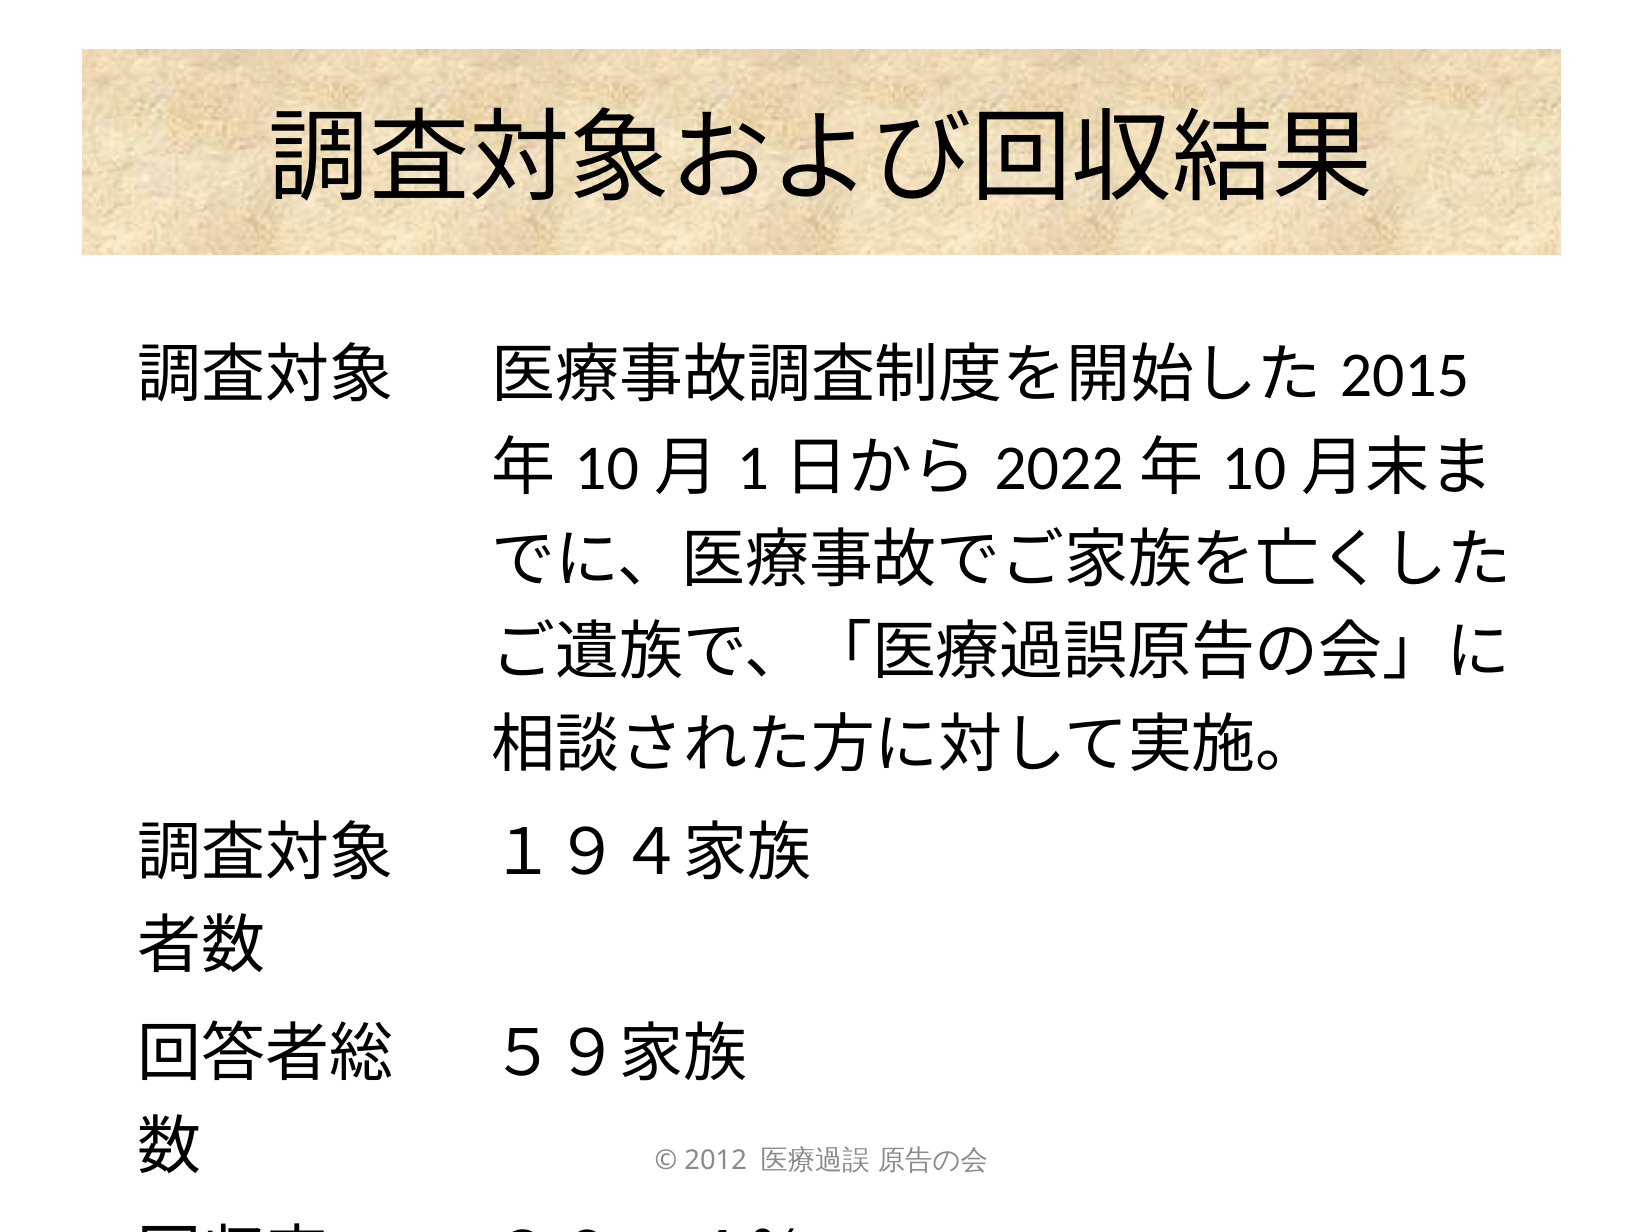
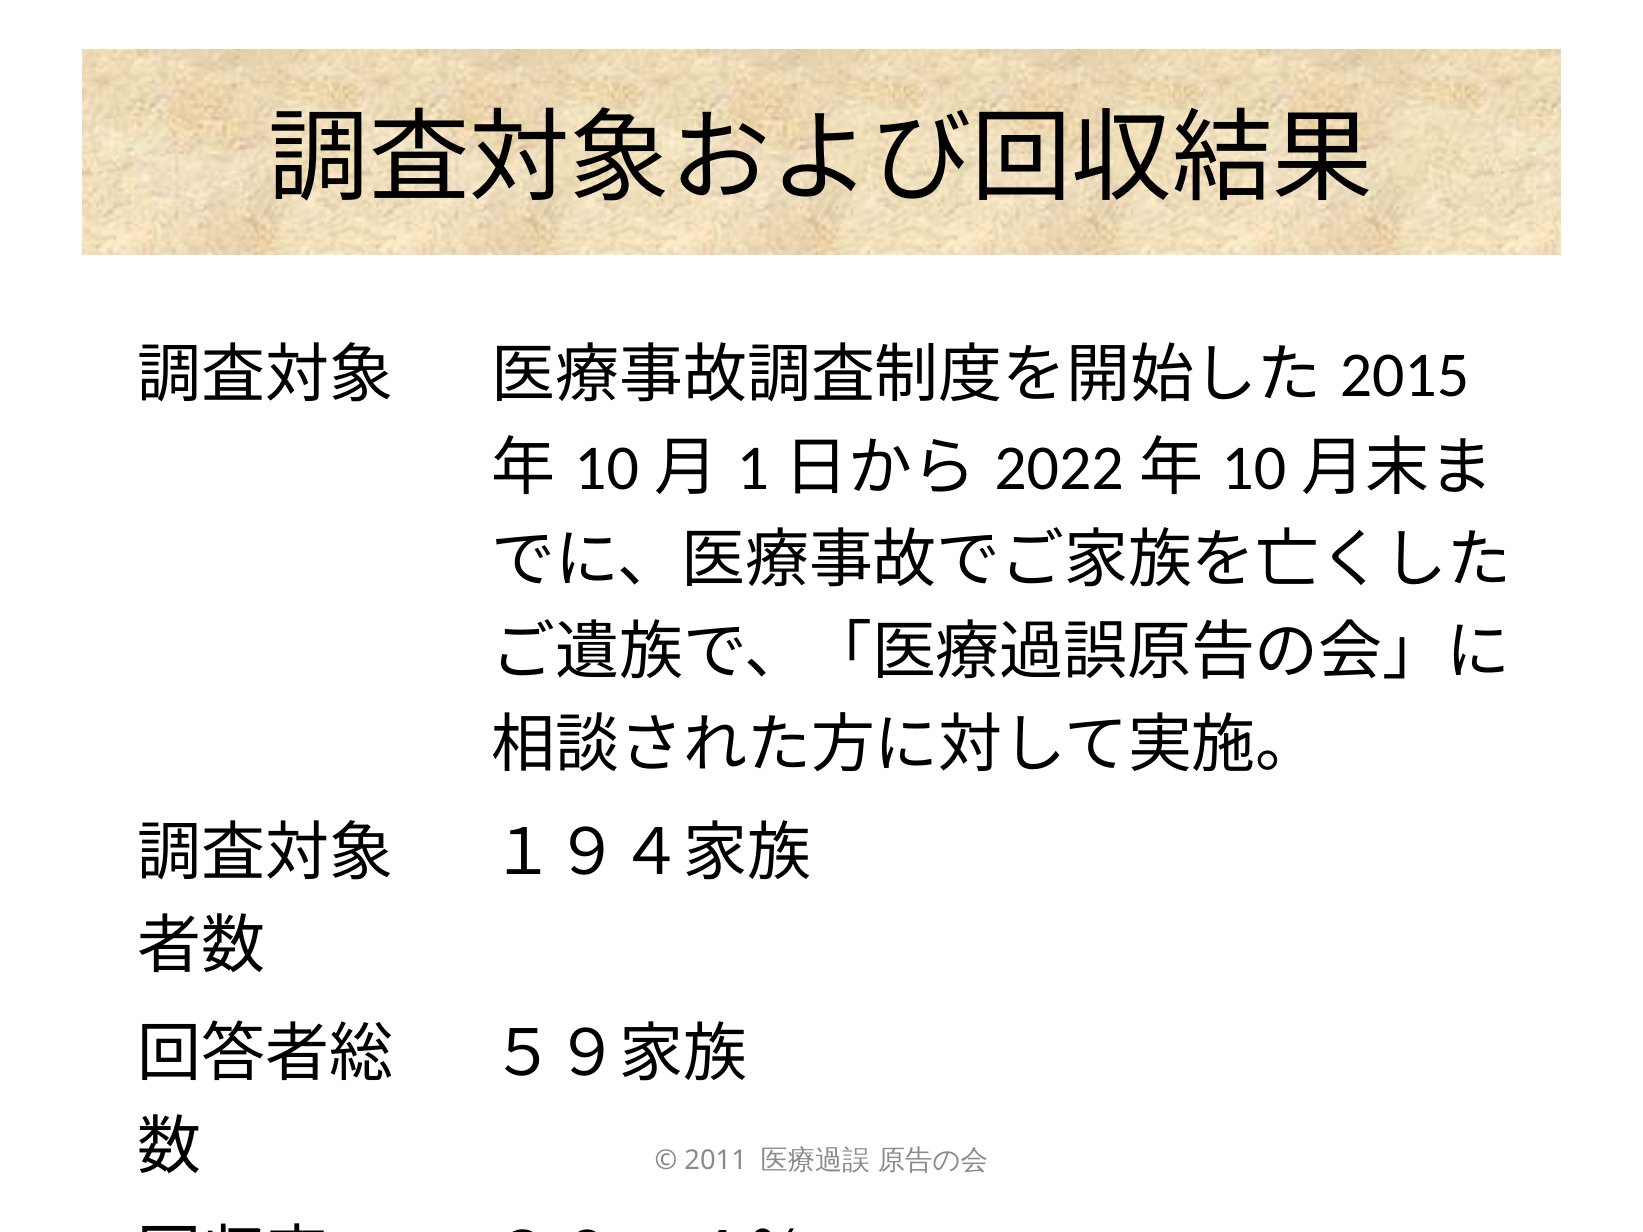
2012: 2012 -> 2011 (716, 1160)
